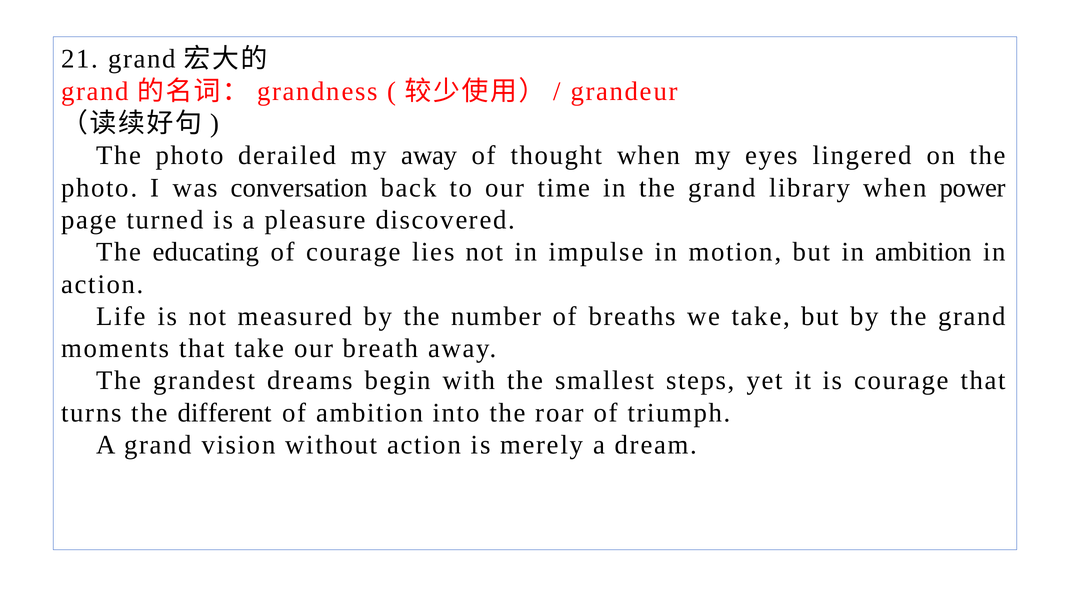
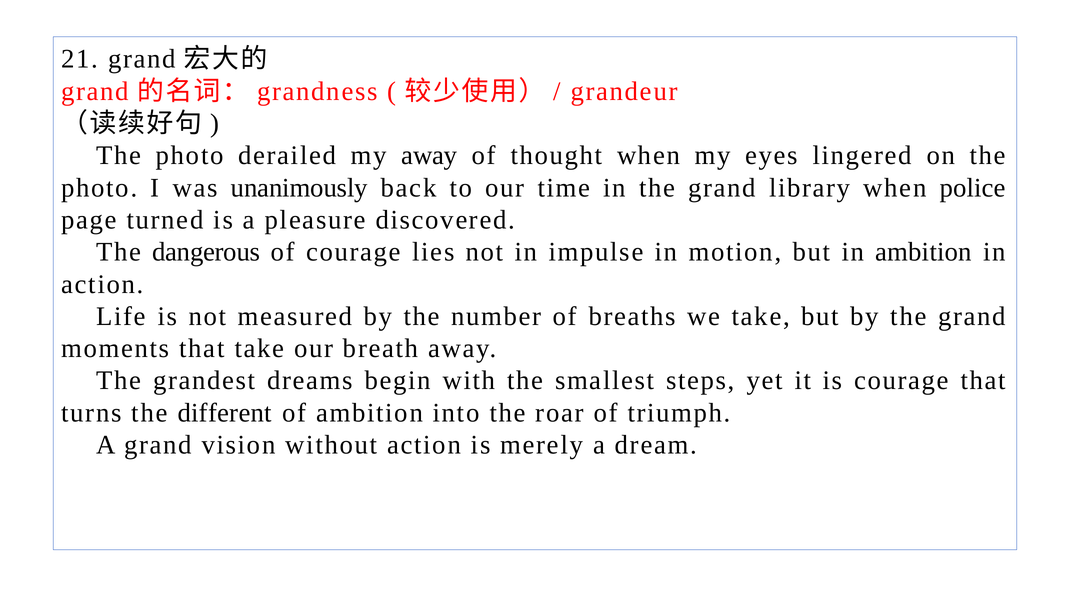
conversation: conversation -> unanimously (299, 188)
power: power -> police (973, 188)
educating: educating -> dangerous (206, 252)
